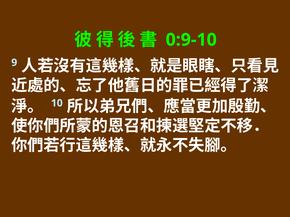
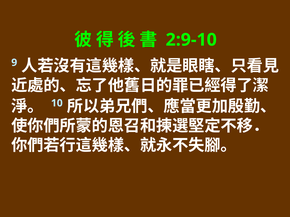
0:9-10: 0:9-10 -> 2:9-10 (191, 40)
